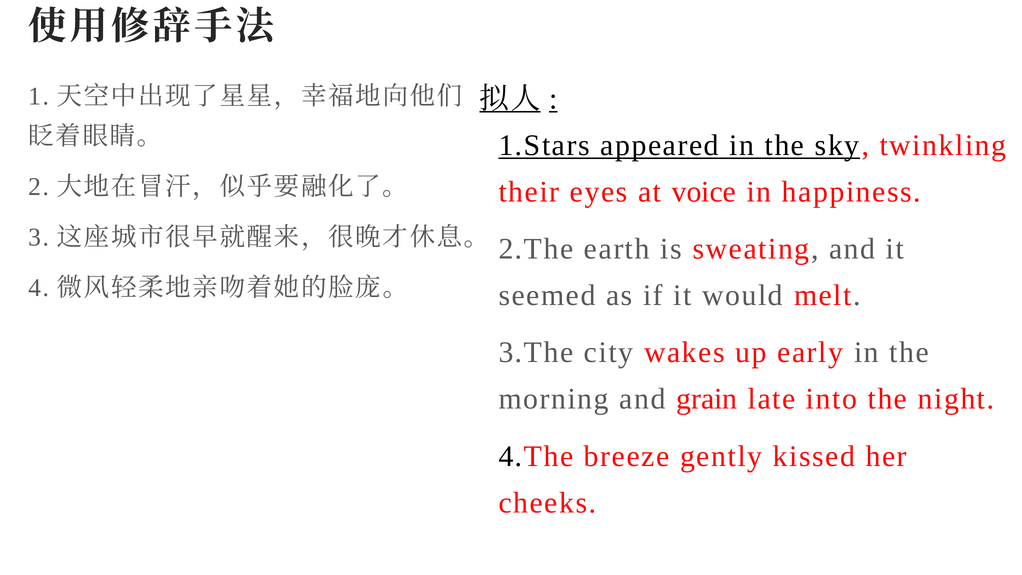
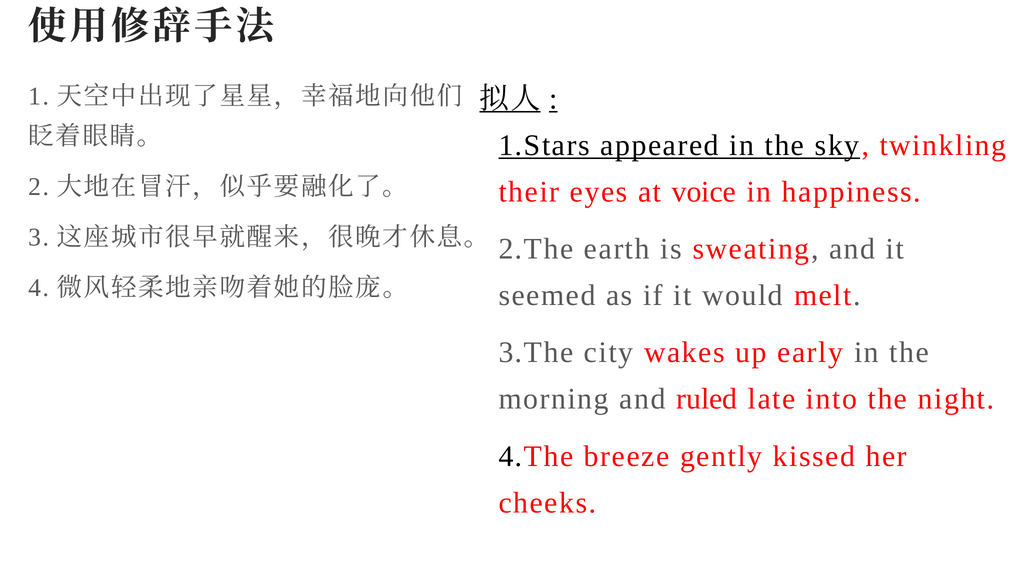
grain: grain -> ruled (707, 399)
